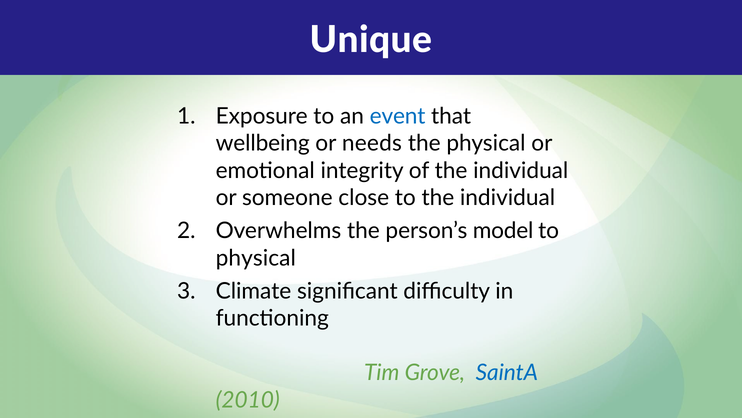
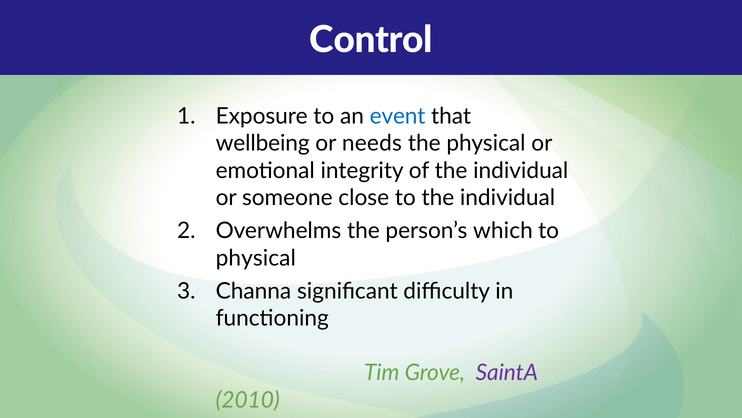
Unique: Unique -> Control (371, 40)
model: model -> which (503, 231)
Climate: Climate -> Channa (253, 291)
SaintA colour: blue -> purple (507, 372)
